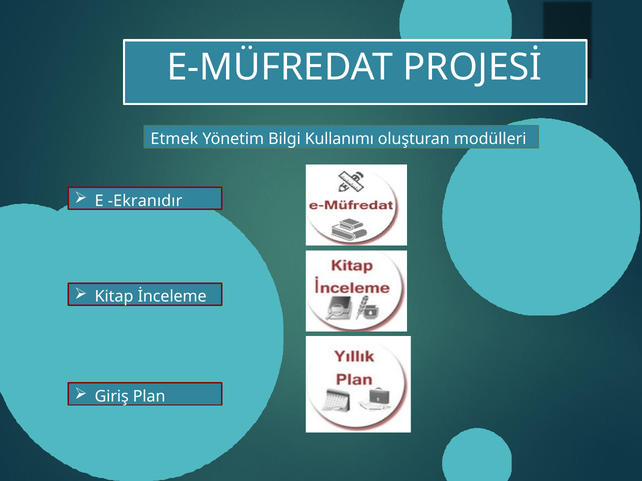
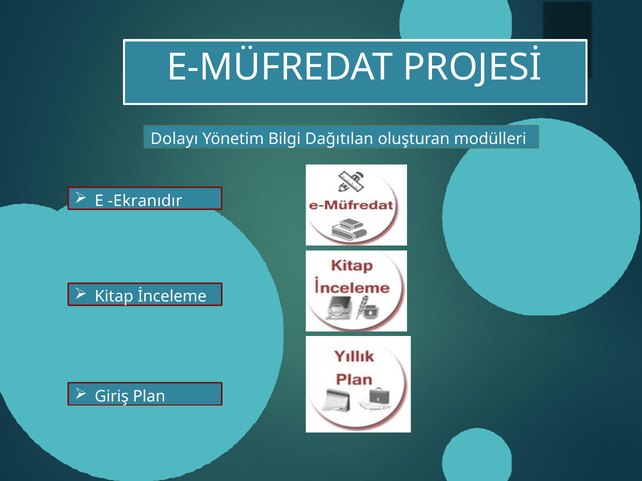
Etmek: Etmek -> Dolayı (174, 139)
Kullanımı: Kullanımı -> Dağıtılan (339, 139)
